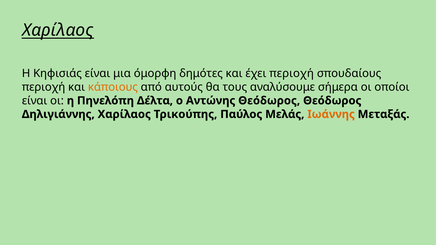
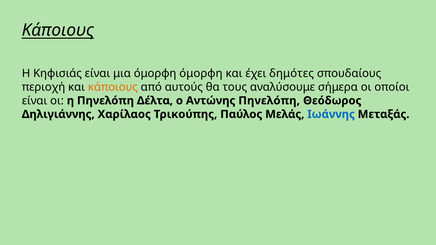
Χαρίλαος: Χαρίλαος -> Κάποιους (58, 30)
όμορφη δημότες: δημότες -> όμορφη (201, 73)
έχει περιοχή: περιοχή -> δημότες (292, 73)
Αντώνης Θεόδωρος: Θεόδωρος -> Πηνελόπη (269, 101)
Ιωάννης colour: orange -> blue (331, 114)
